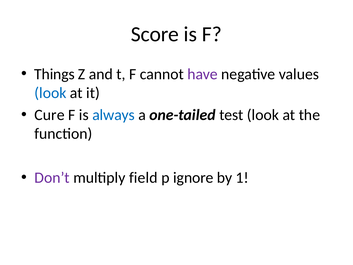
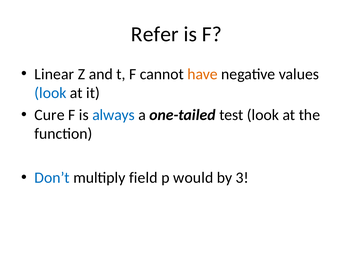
Score: Score -> Refer (155, 34)
Things: Things -> Linear (54, 74)
have colour: purple -> orange (203, 74)
Don’t colour: purple -> blue (52, 178)
ignore: ignore -> would (193, 178)
1: 1 -> 3 (242, 178)
